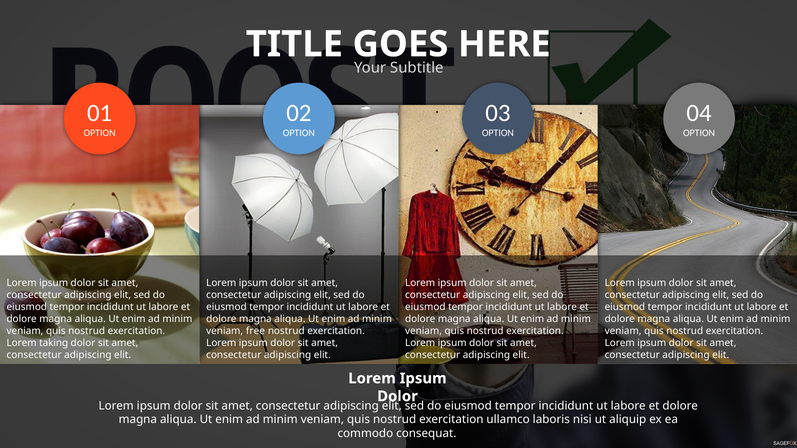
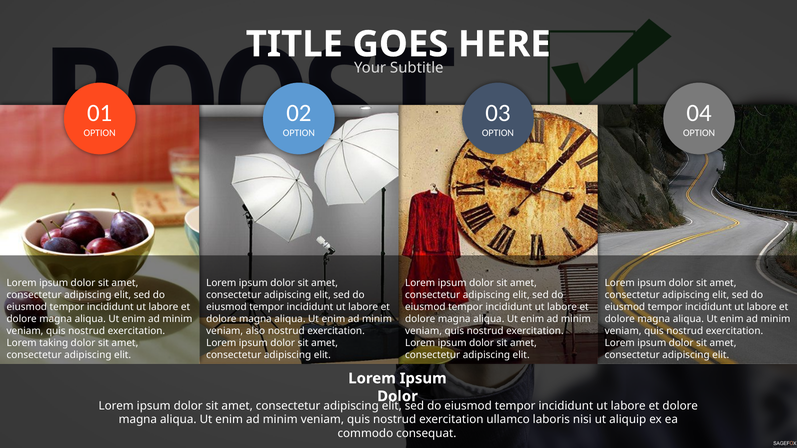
free: free -> also (255, 331)
